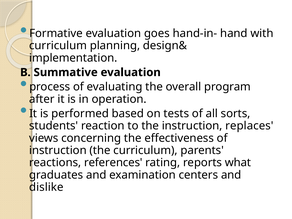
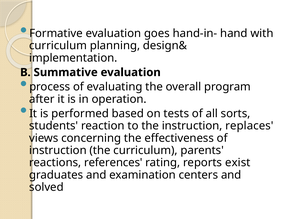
what: what -> exist (238, 163)
dislike: dislike -> solved (46, 187)
